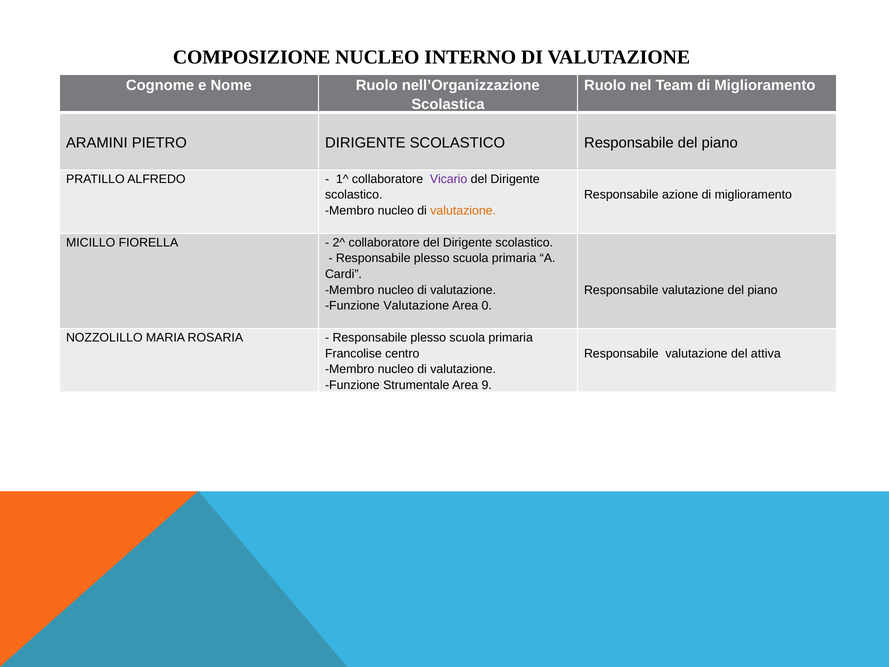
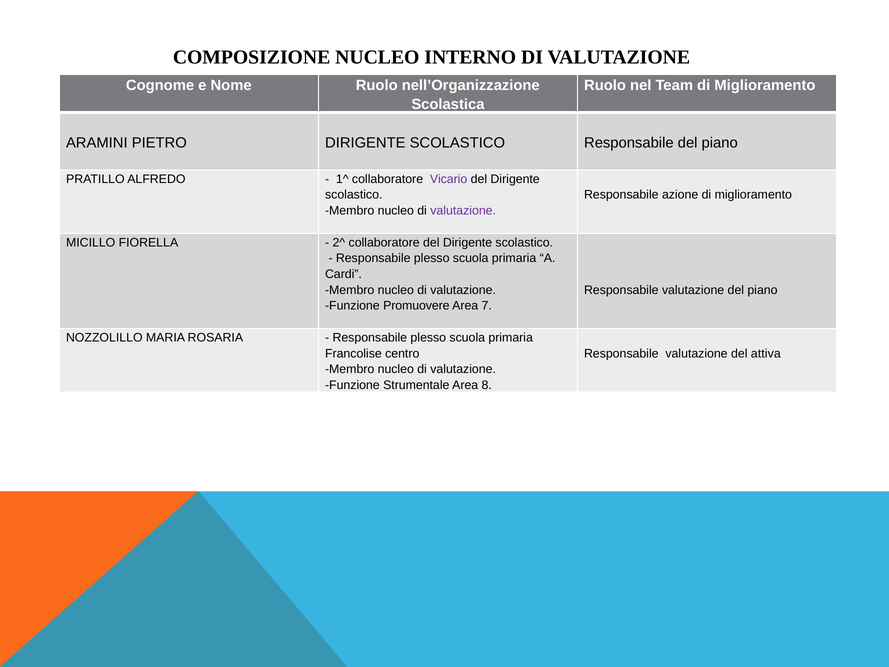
valutazione colour: orange -> purple (463, 211)
Funzione Valutazione: Valutazione -> Promuovere (416, 306)
0: 0 -> 7 (487, 306)
9: 9 -> 8 (487, 385)
